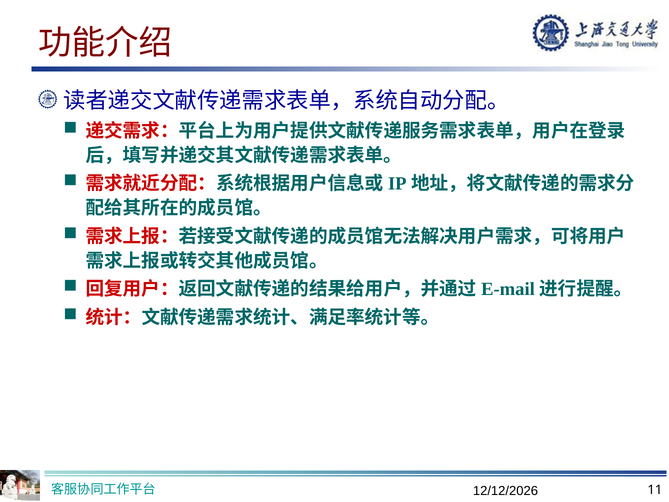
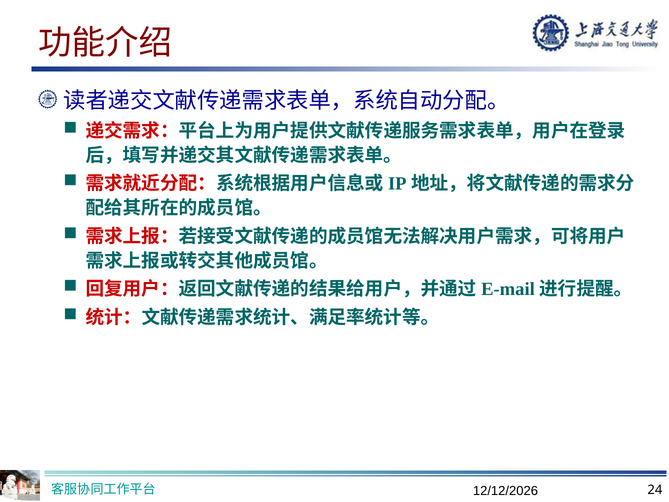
11: 11 -> 24 (655, 490)
